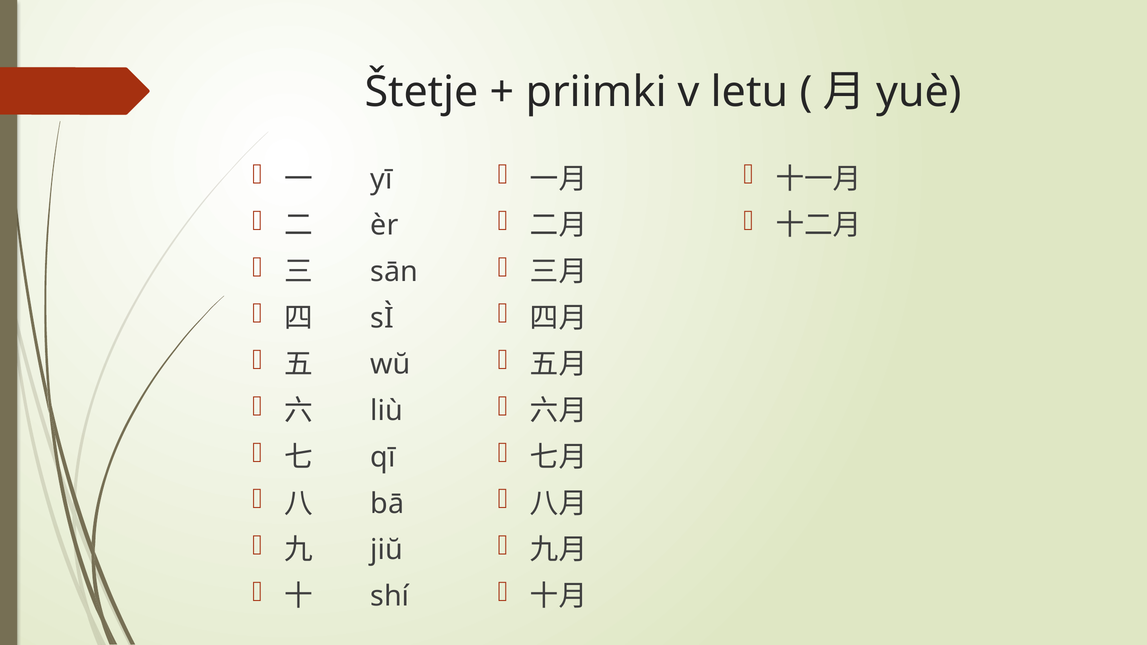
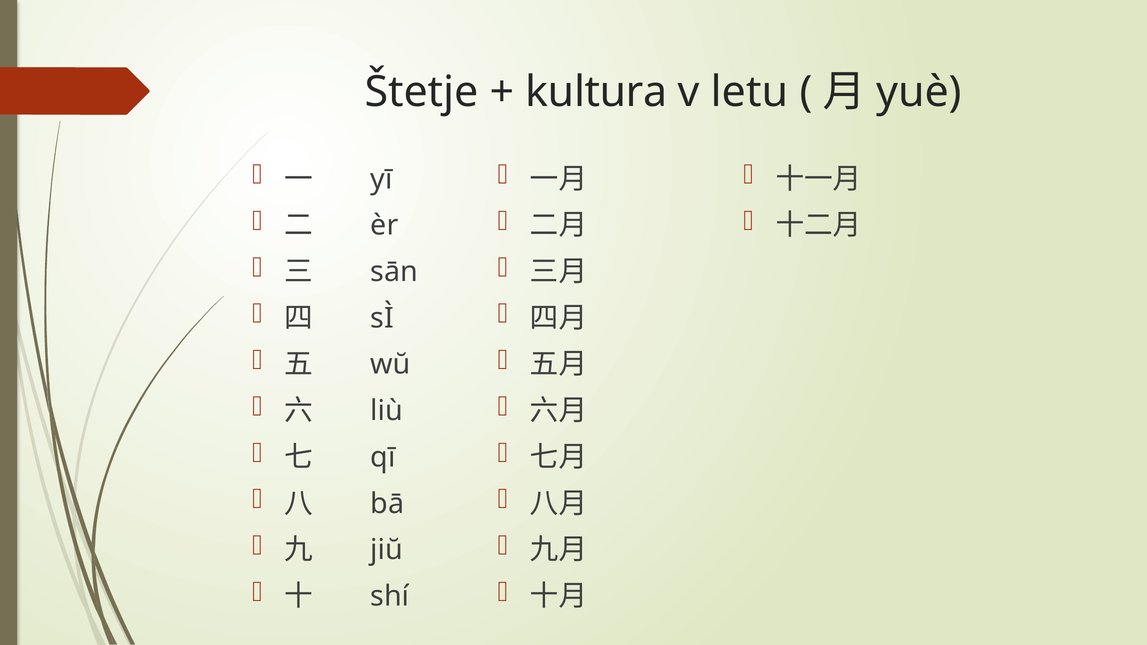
priimki: priimki -> kultura (596, 92)
